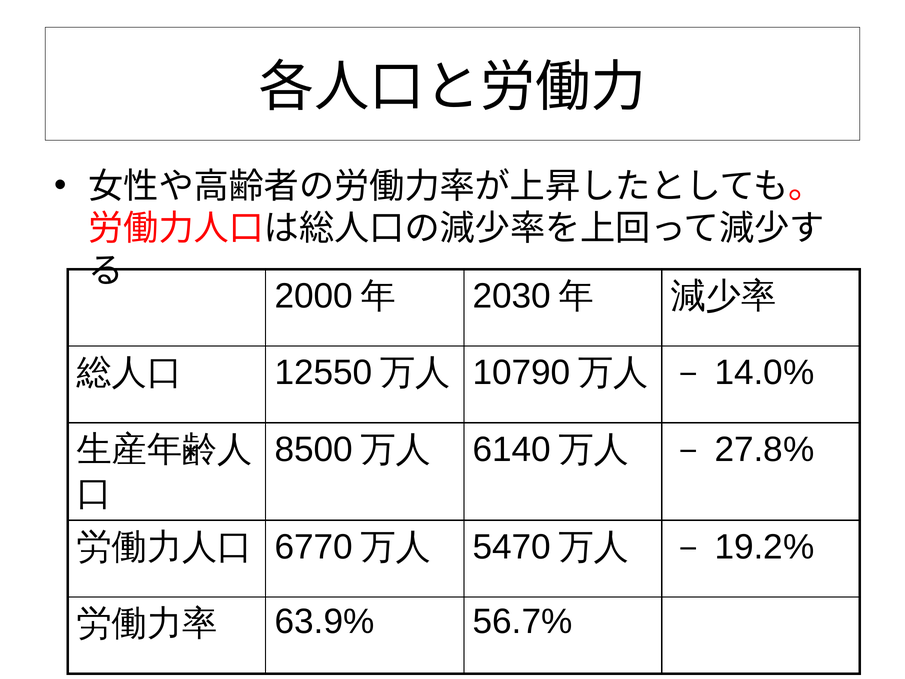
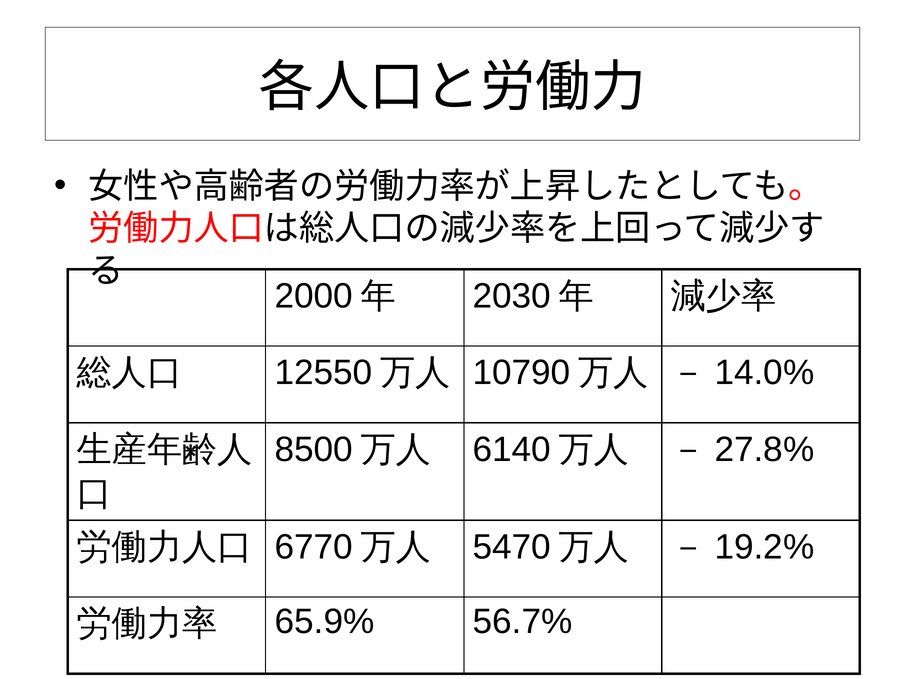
63.9%: 63.9% -> 65.9% (325, 621)
